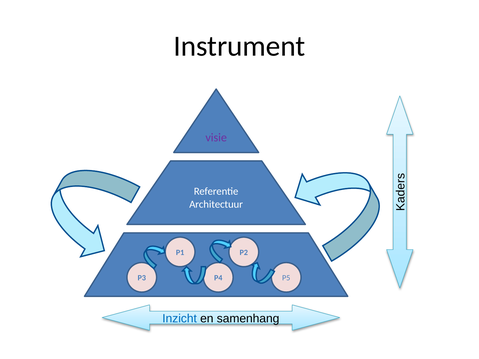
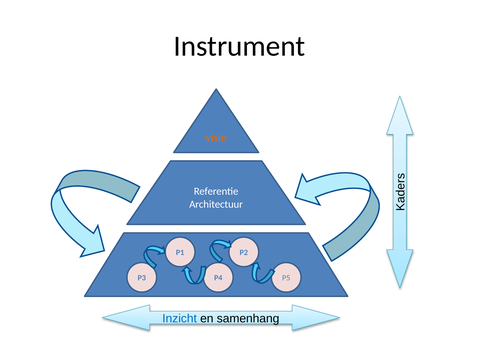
visie colour: purple -> orange (216, 138)
